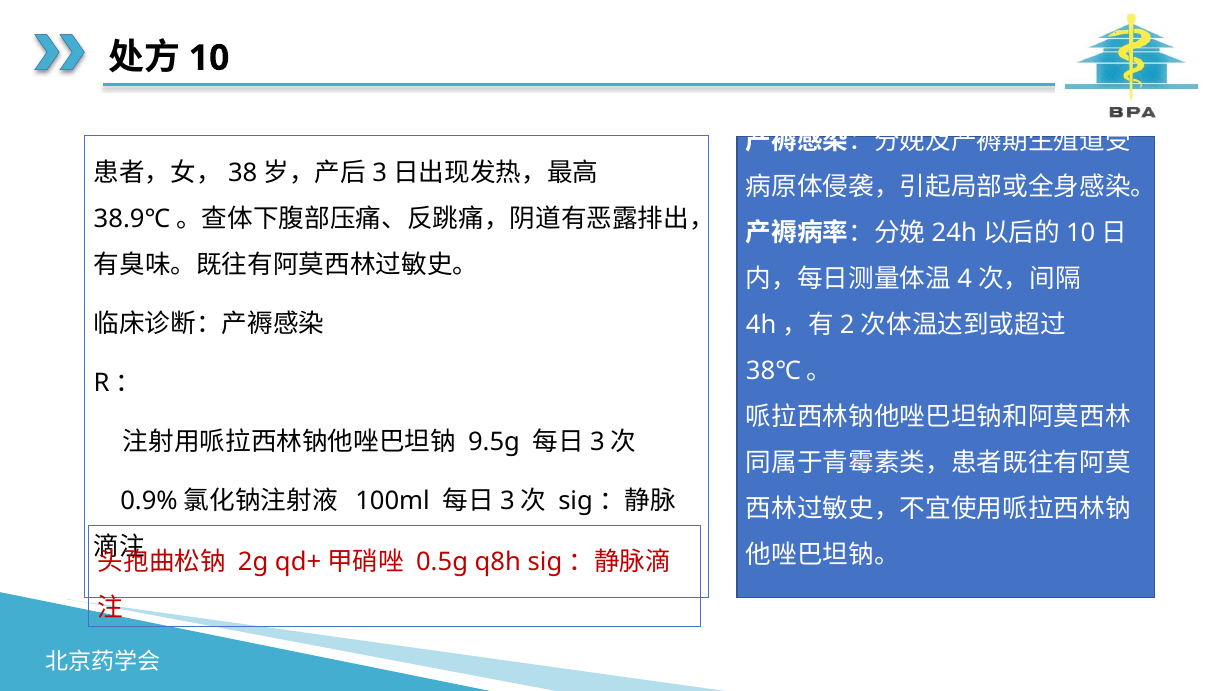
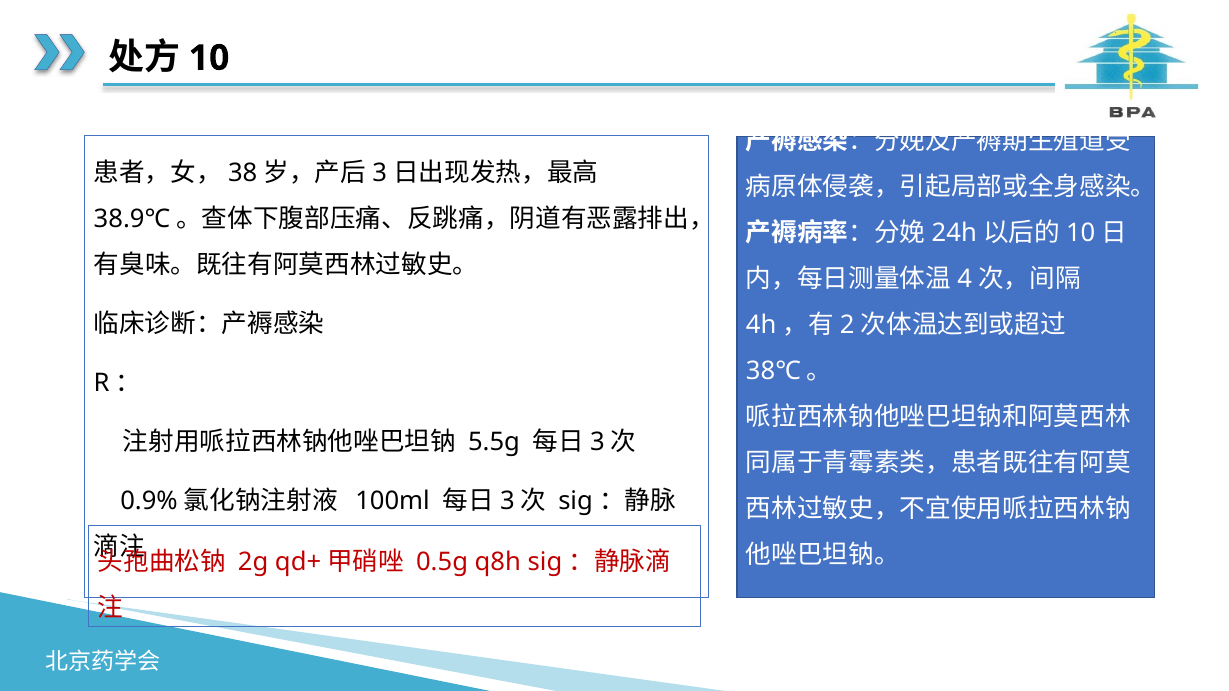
9.5g: 9.5g -> 5.5g (494, 442)
